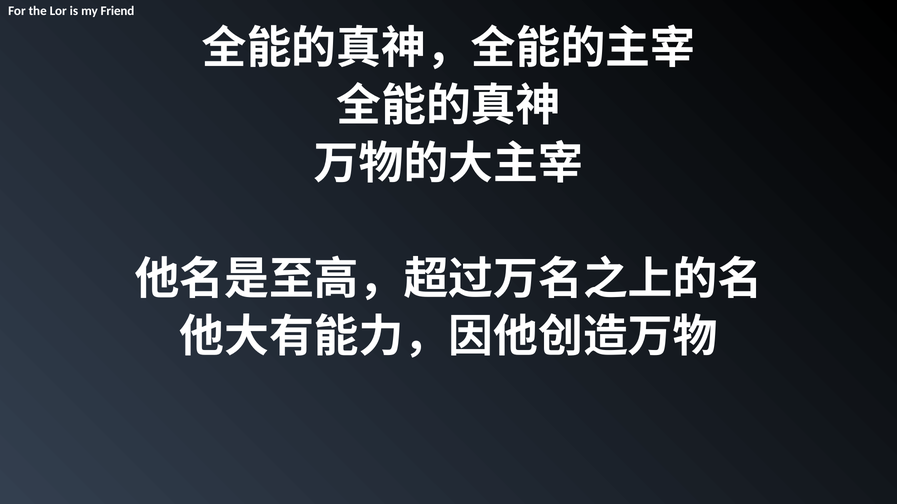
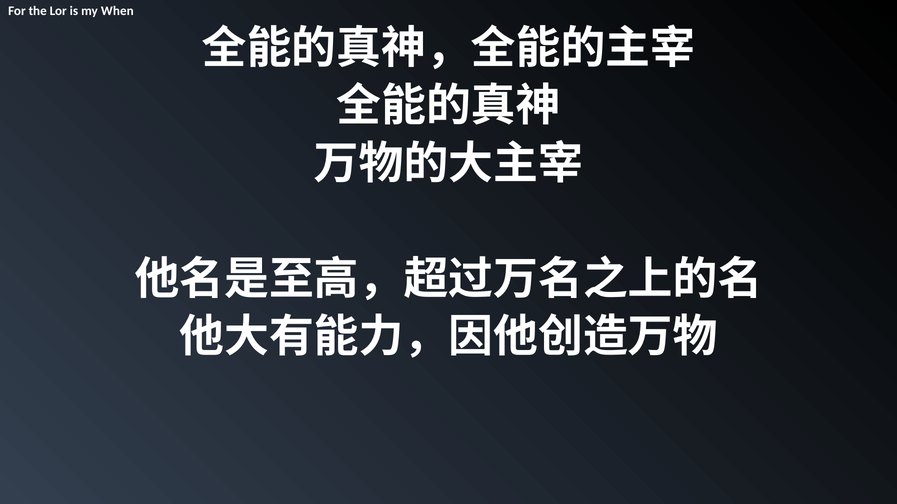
Friend: Friend -> When (117, 11)
